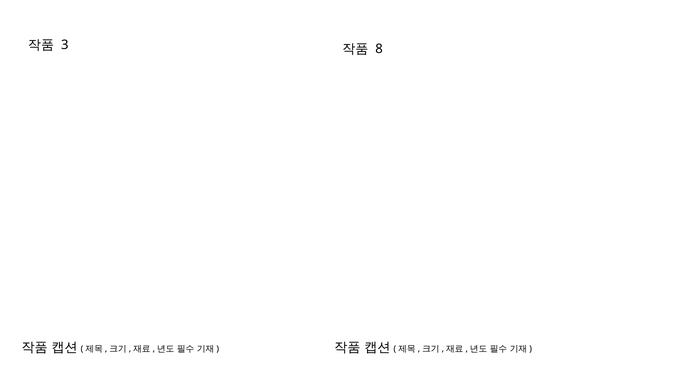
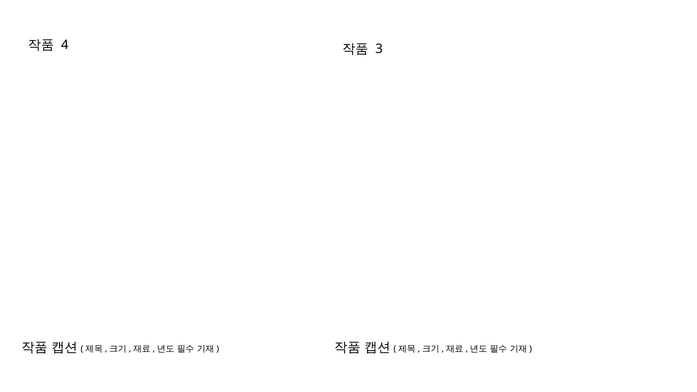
3: 3 -> 4 (65, 45)
8: 8 -> 3 (379, 49)
